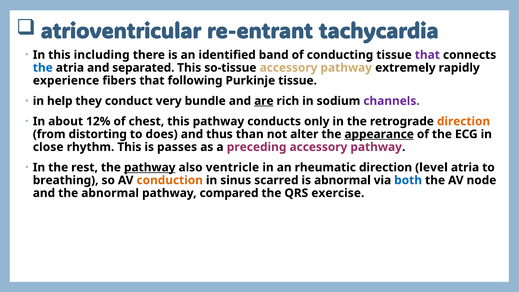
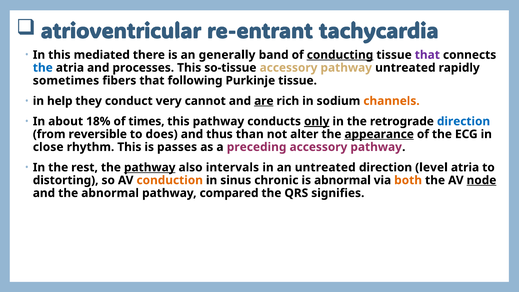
including: including -> mediated (102, 55)
identified: identified -> generally (227, 55)
conducting underline: none -> present (340, 55)
separated: separated -> processes (143, 68)
pathway extremely: extremely -> untreated (405, 68)
experience: experience -> sometimes (66, 81)
bundle: bundle -> cannot (205, 101)
channels colour: purple -> orange (392, 101)
12%: 12% -> 18% (98, 121)
chest: chest -> times (146, 121)
only underline: none -> present (317, 121)
direction colour: orange -> blue (464, 121)
distorting: distorting -> reversible (98, 134)
ventricle: ventricle -> intervals (232, 167)
an rheumatic: rheumatic -> untreated (325, 167)
breathing: breathing -> distorting (66, 180)
scarred: scarred -> chronic (276, 180)
both colour: blue -> orange (408, 180)
node underline: none -> present (481, 180)
exercise: exercise -> signifies (338, 193)
